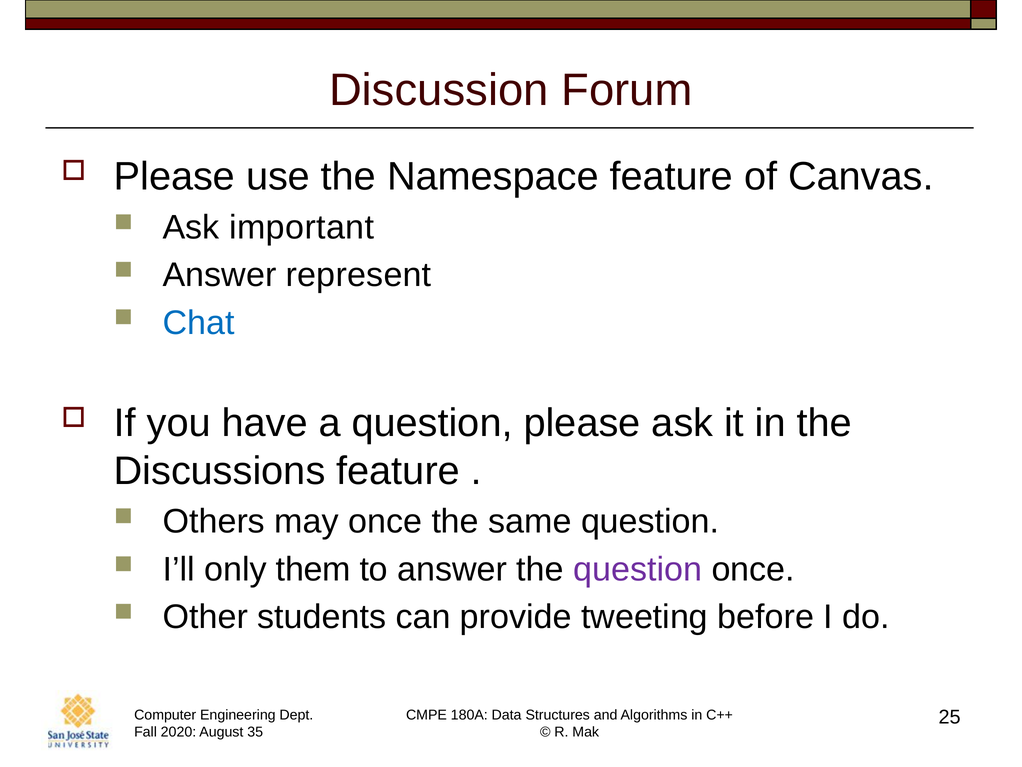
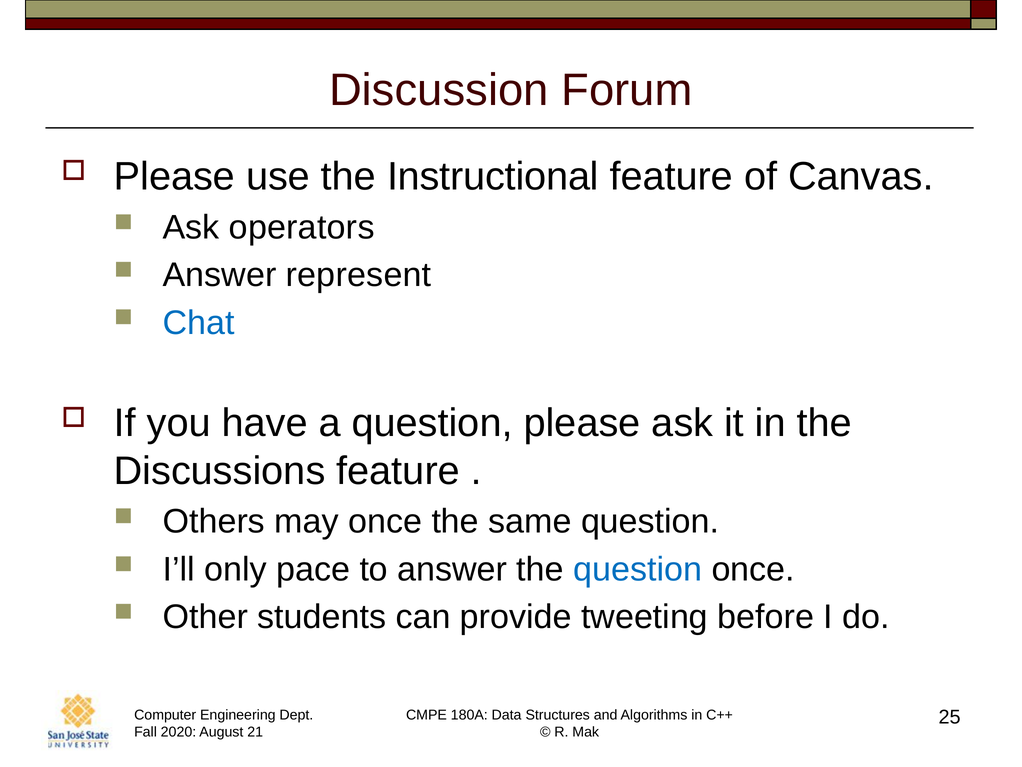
Namespace: Namespace -> Instructional (493, 177)
important: important -> operators (302, 227)
them: them -> pace (313, 569)
question colour: purple -> blue (638, 569)
35: 35 -> 21 (255, 732)
